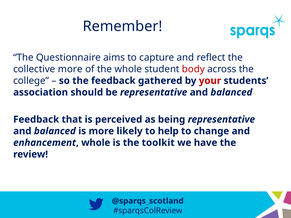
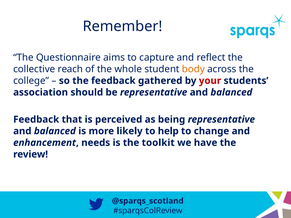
collective more: more -> reach (70, 69)
body colour: red -> orange (193, 69)
enhancement whole: whole -> needs (96, 143)
